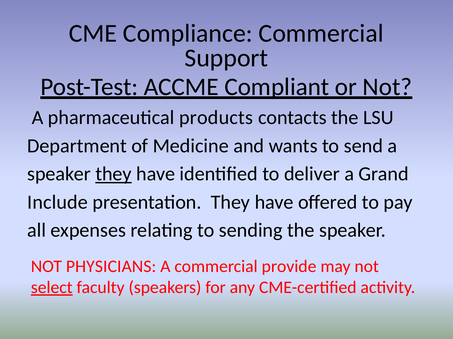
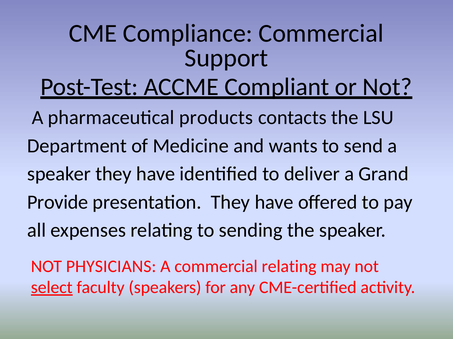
they underline: present -> none (114, 174)
Include: Include -> Provide (58, 203)
commercial provide: provide -> relating (289, 267)
